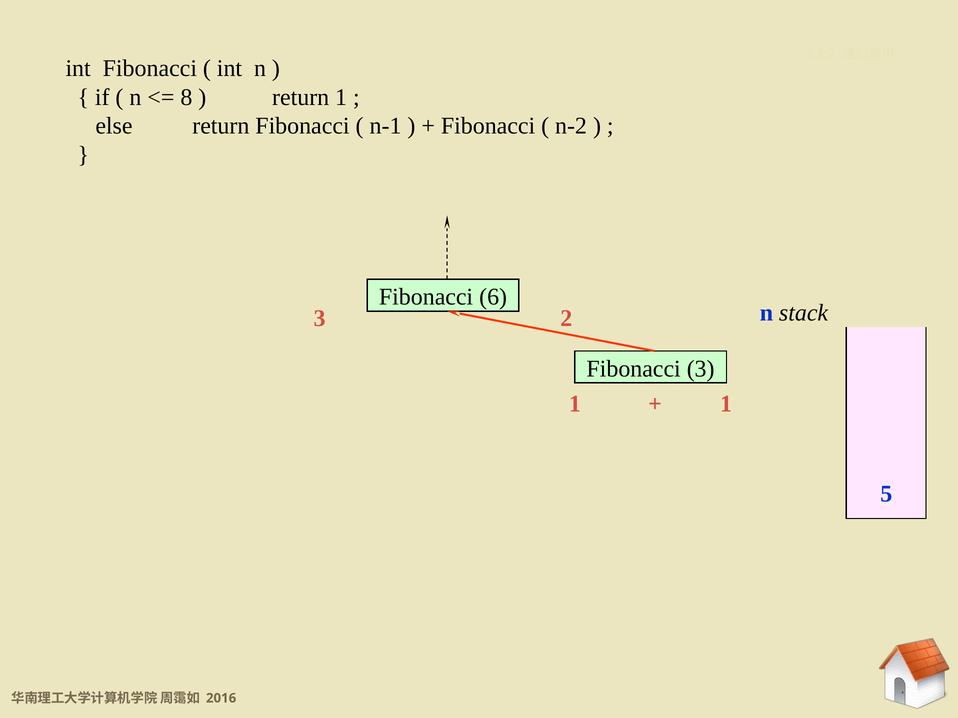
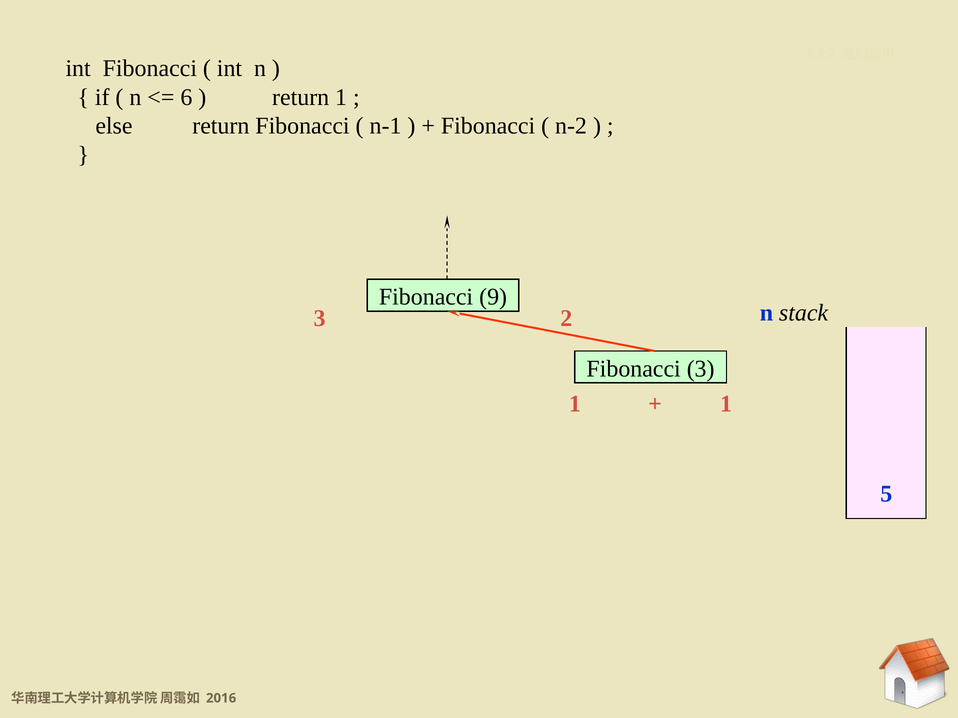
8: 8 -> 6 (186, 97)
6: 6 -> 9 (493, 297)
